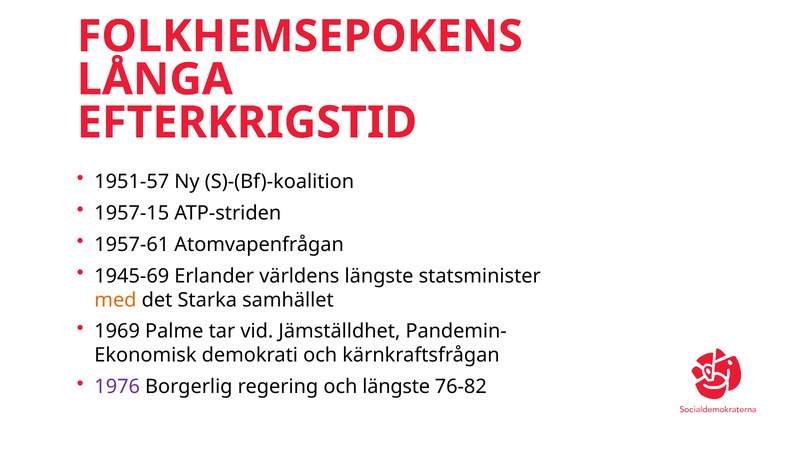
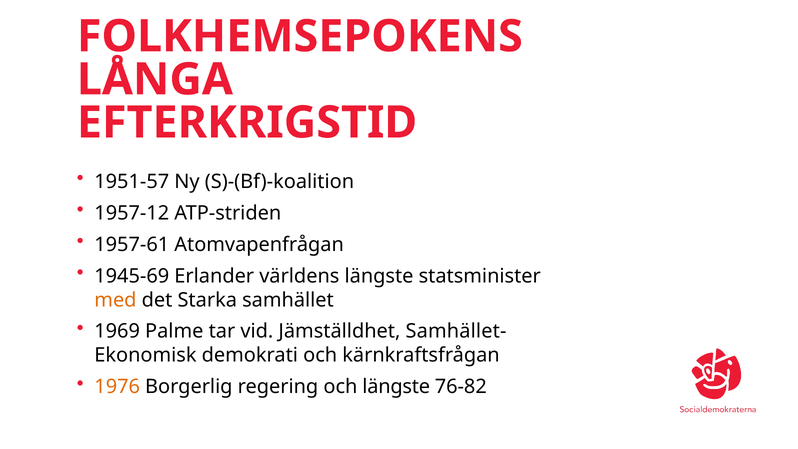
1957-15: 1957-15 -> 1957-12 (132, 213)
Pandemin-: Pandemin- -> Samhället- (456, 331)
1976 colour: purple -> orange (117, 387)
